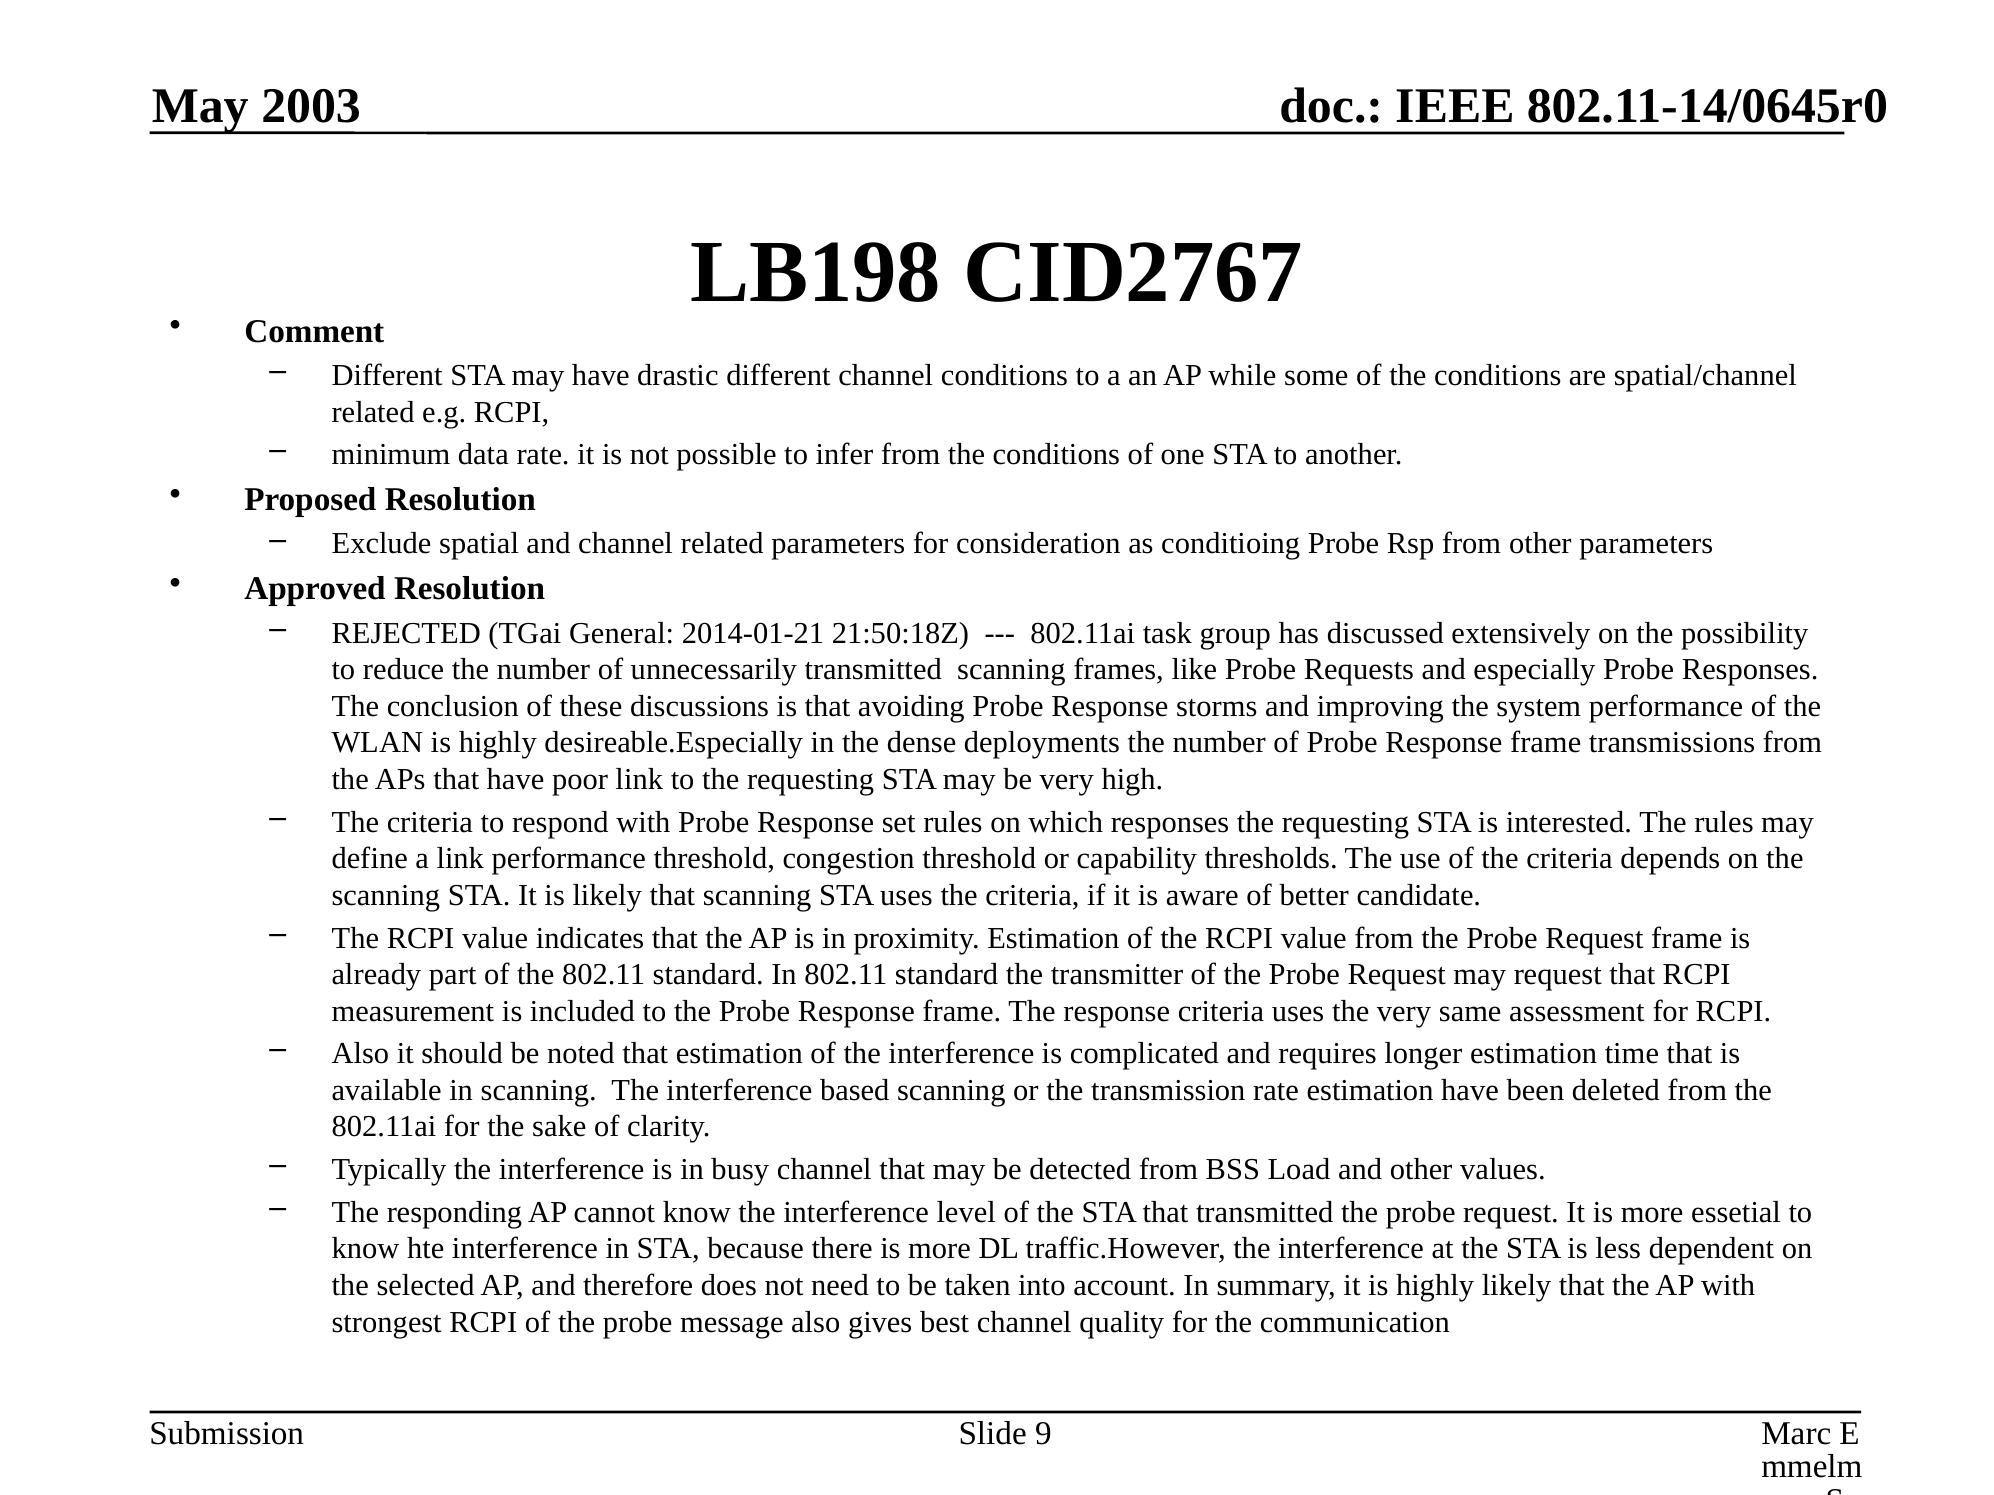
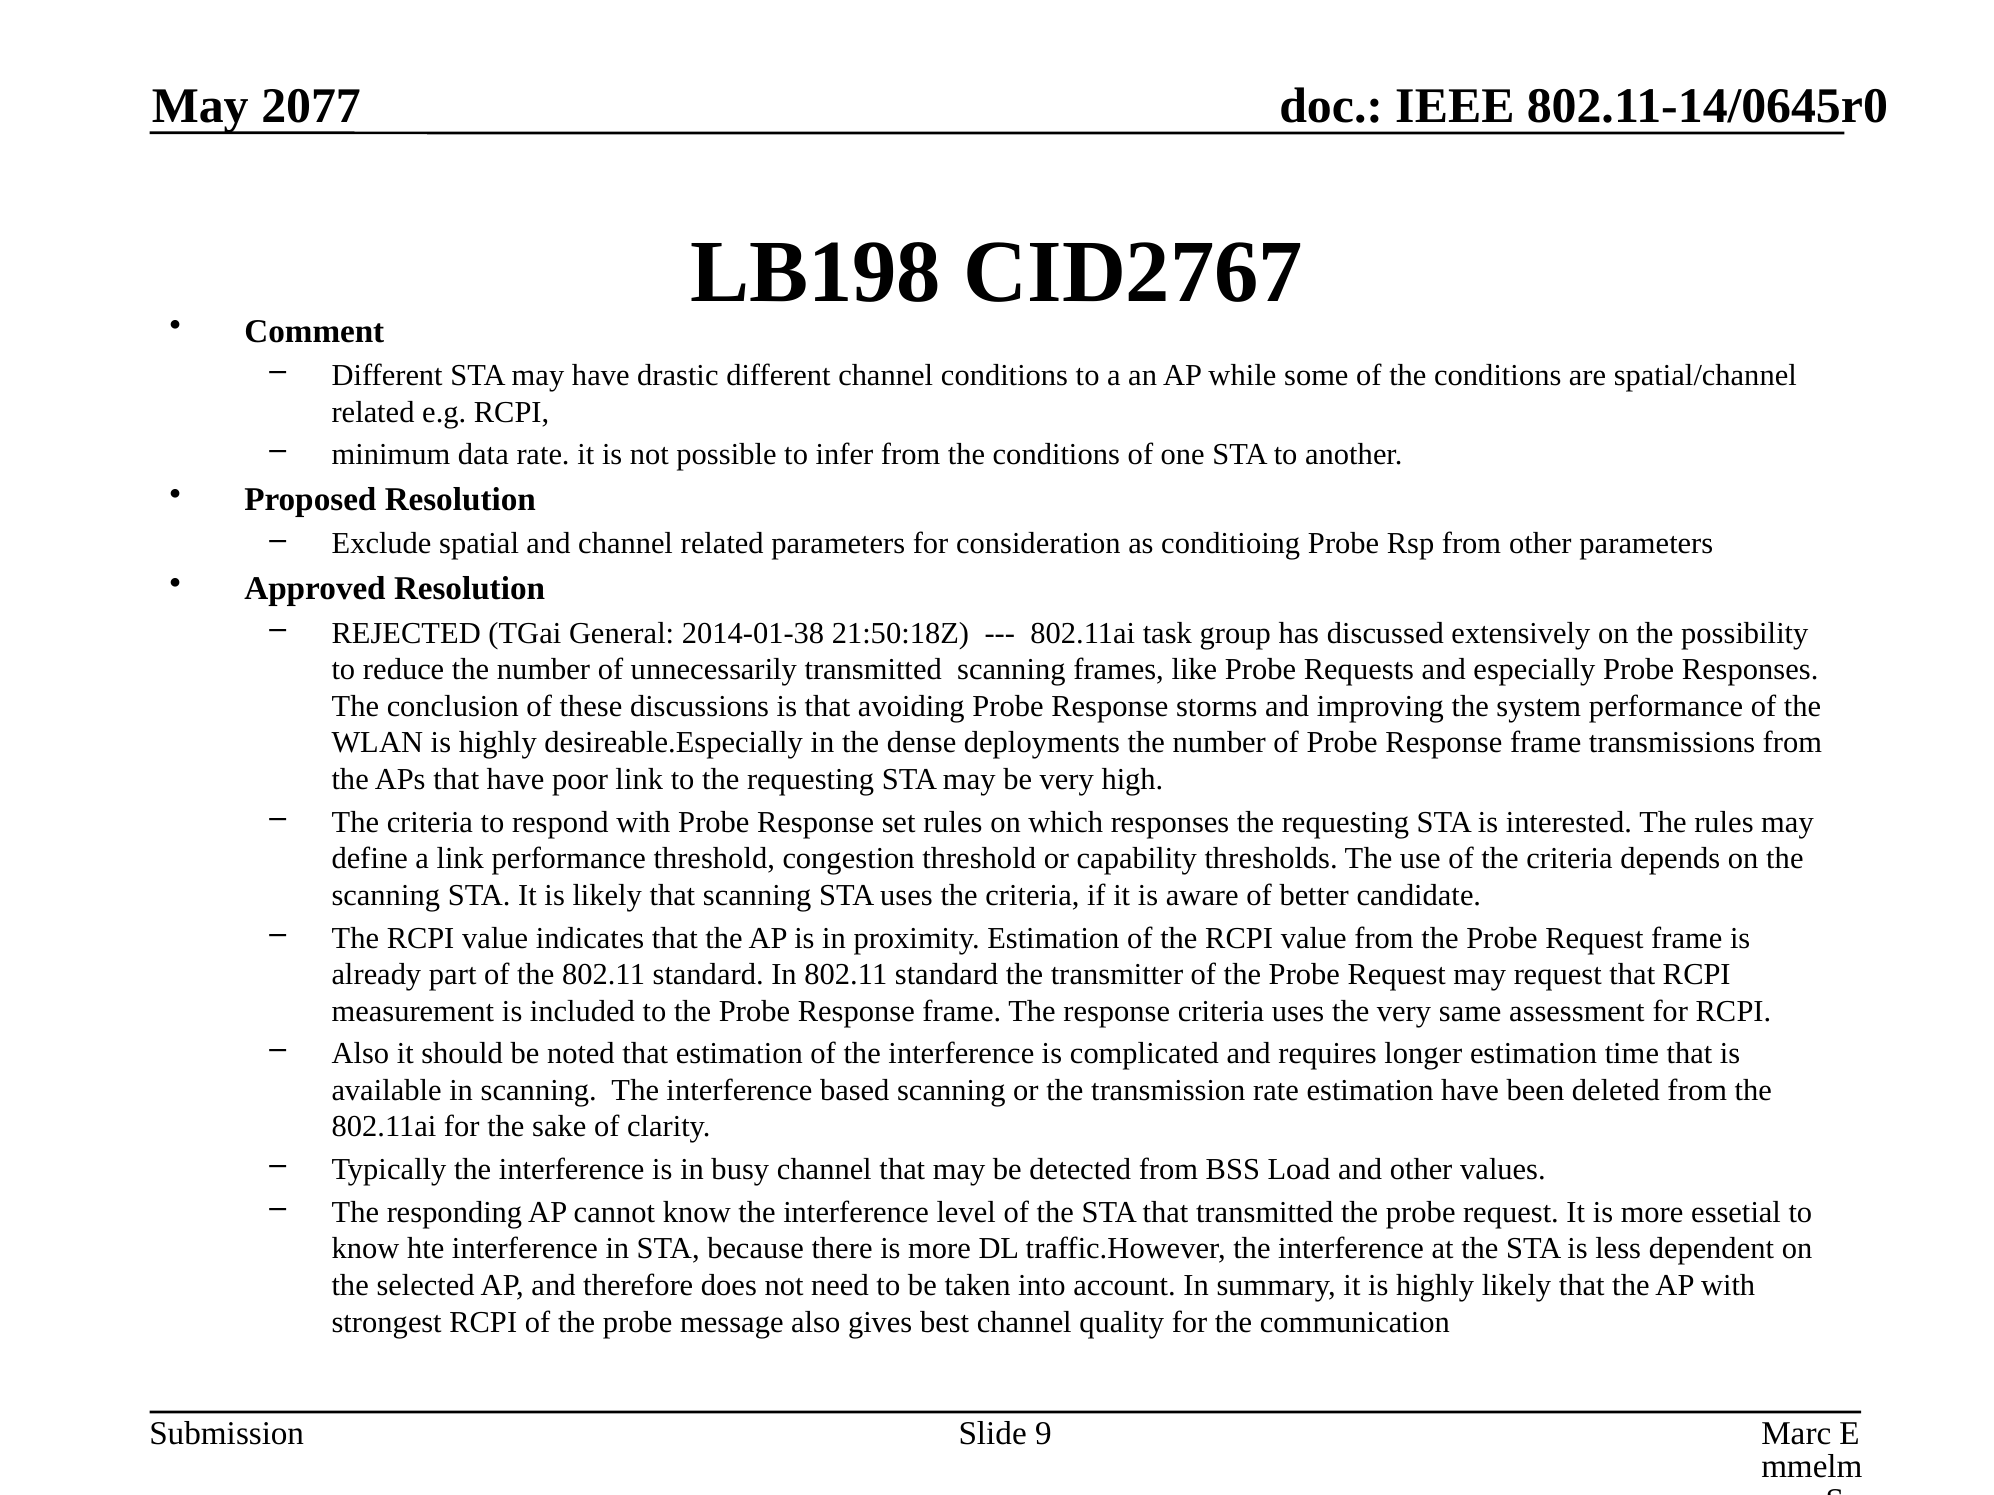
2003: 2003 -> 2077 (311, 106)
2014-01-21: 2014-01-21 -> 2014-01-38 (753, 633)
